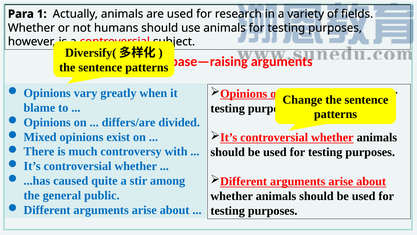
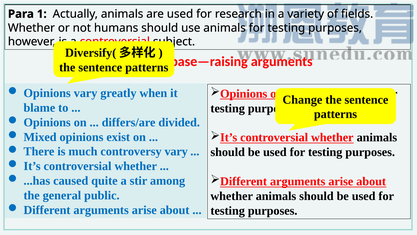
controversy with: with -> vary (176, 151)
